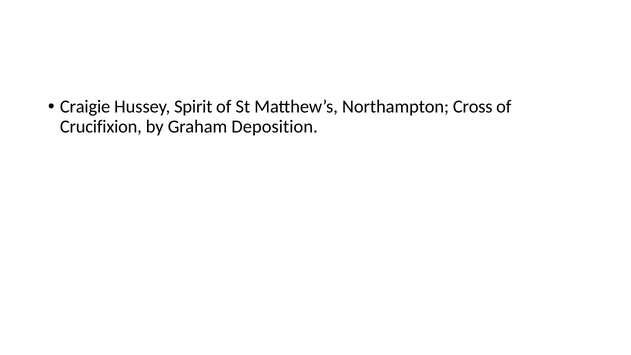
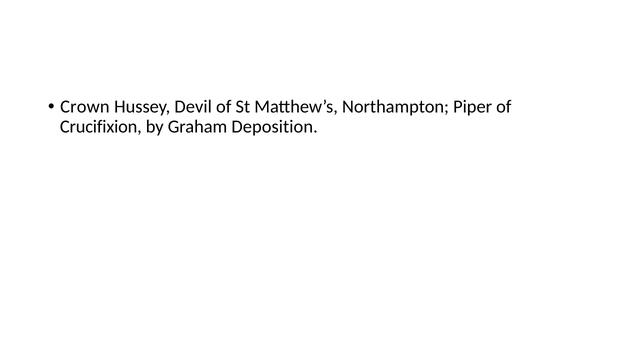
Craigie: Craigie -> Crown (85, 107)
Spirit: Spirit -> Devil (193, 107)
Cross: Cross -> Piper (473, 107)
